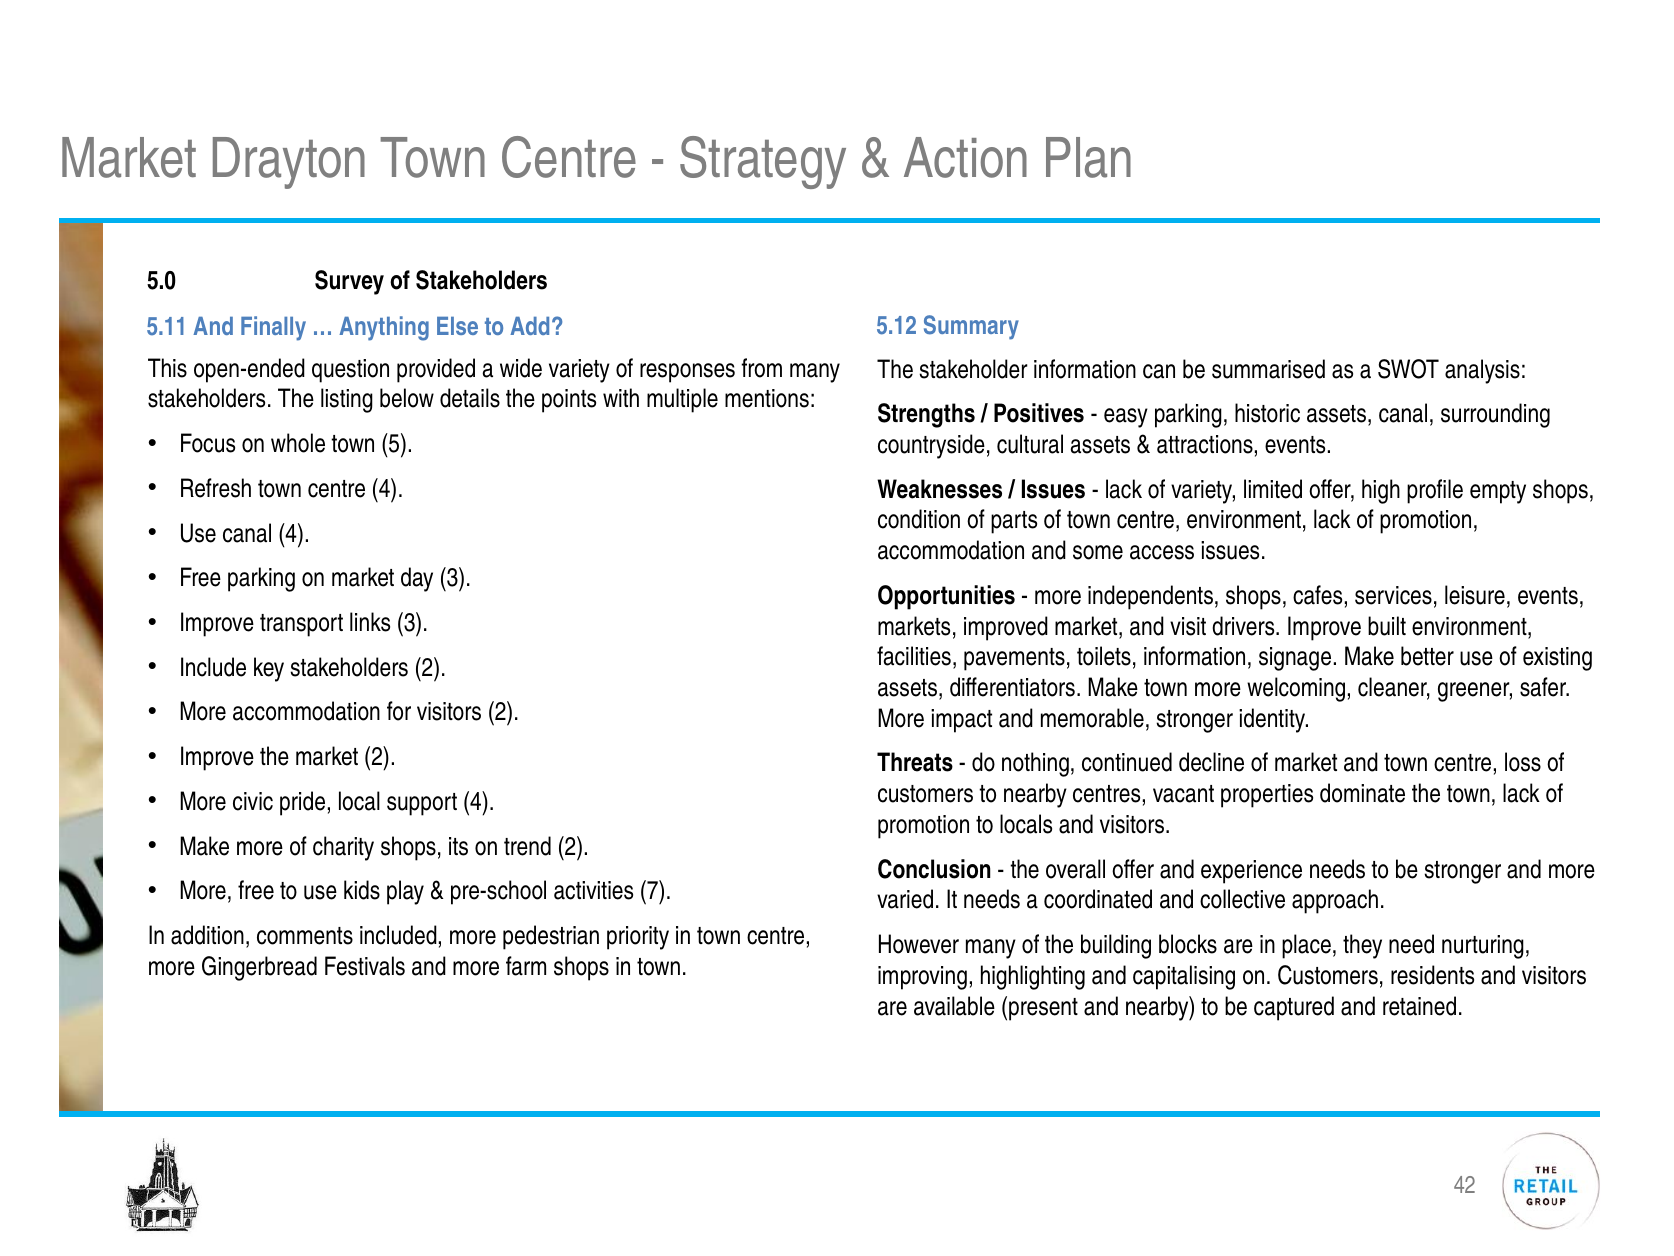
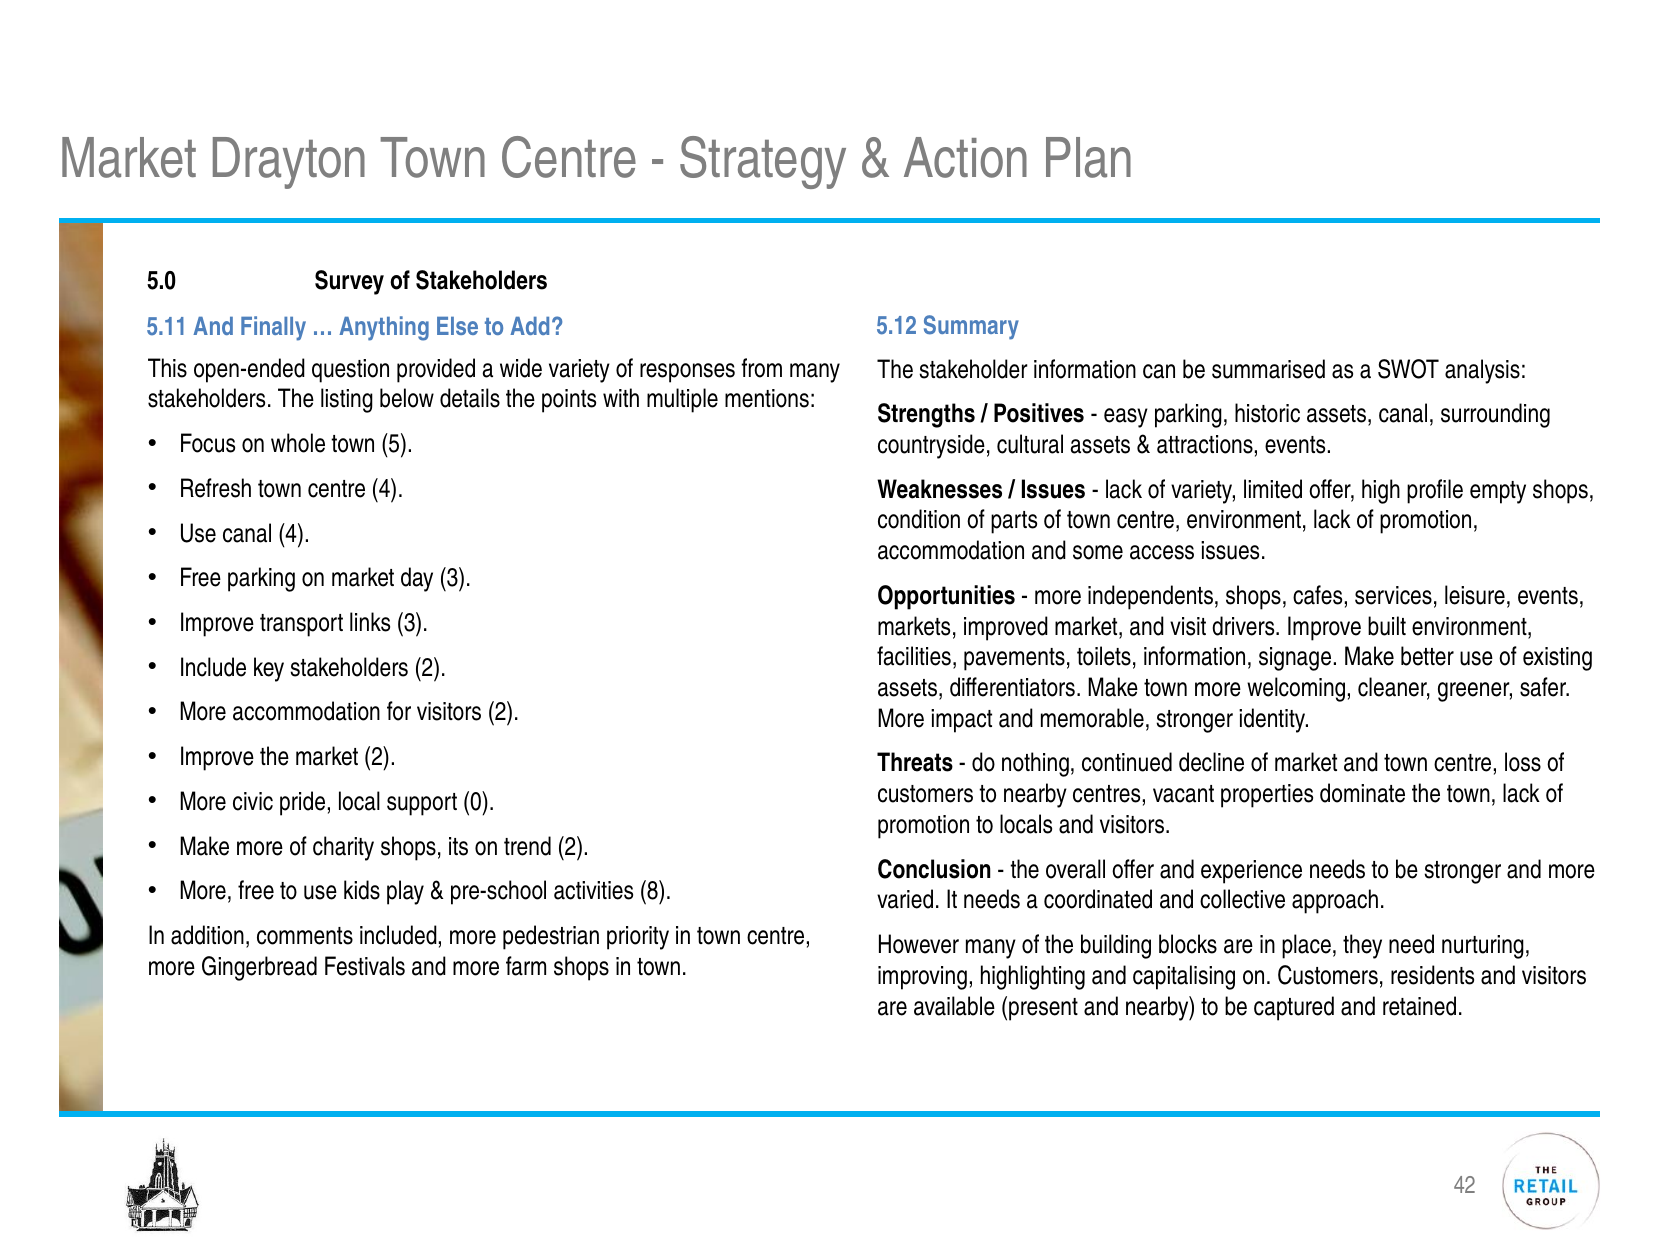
support 4: 4 -> 0 (479, 802)
7: 7 -> 8 (656, 891)
